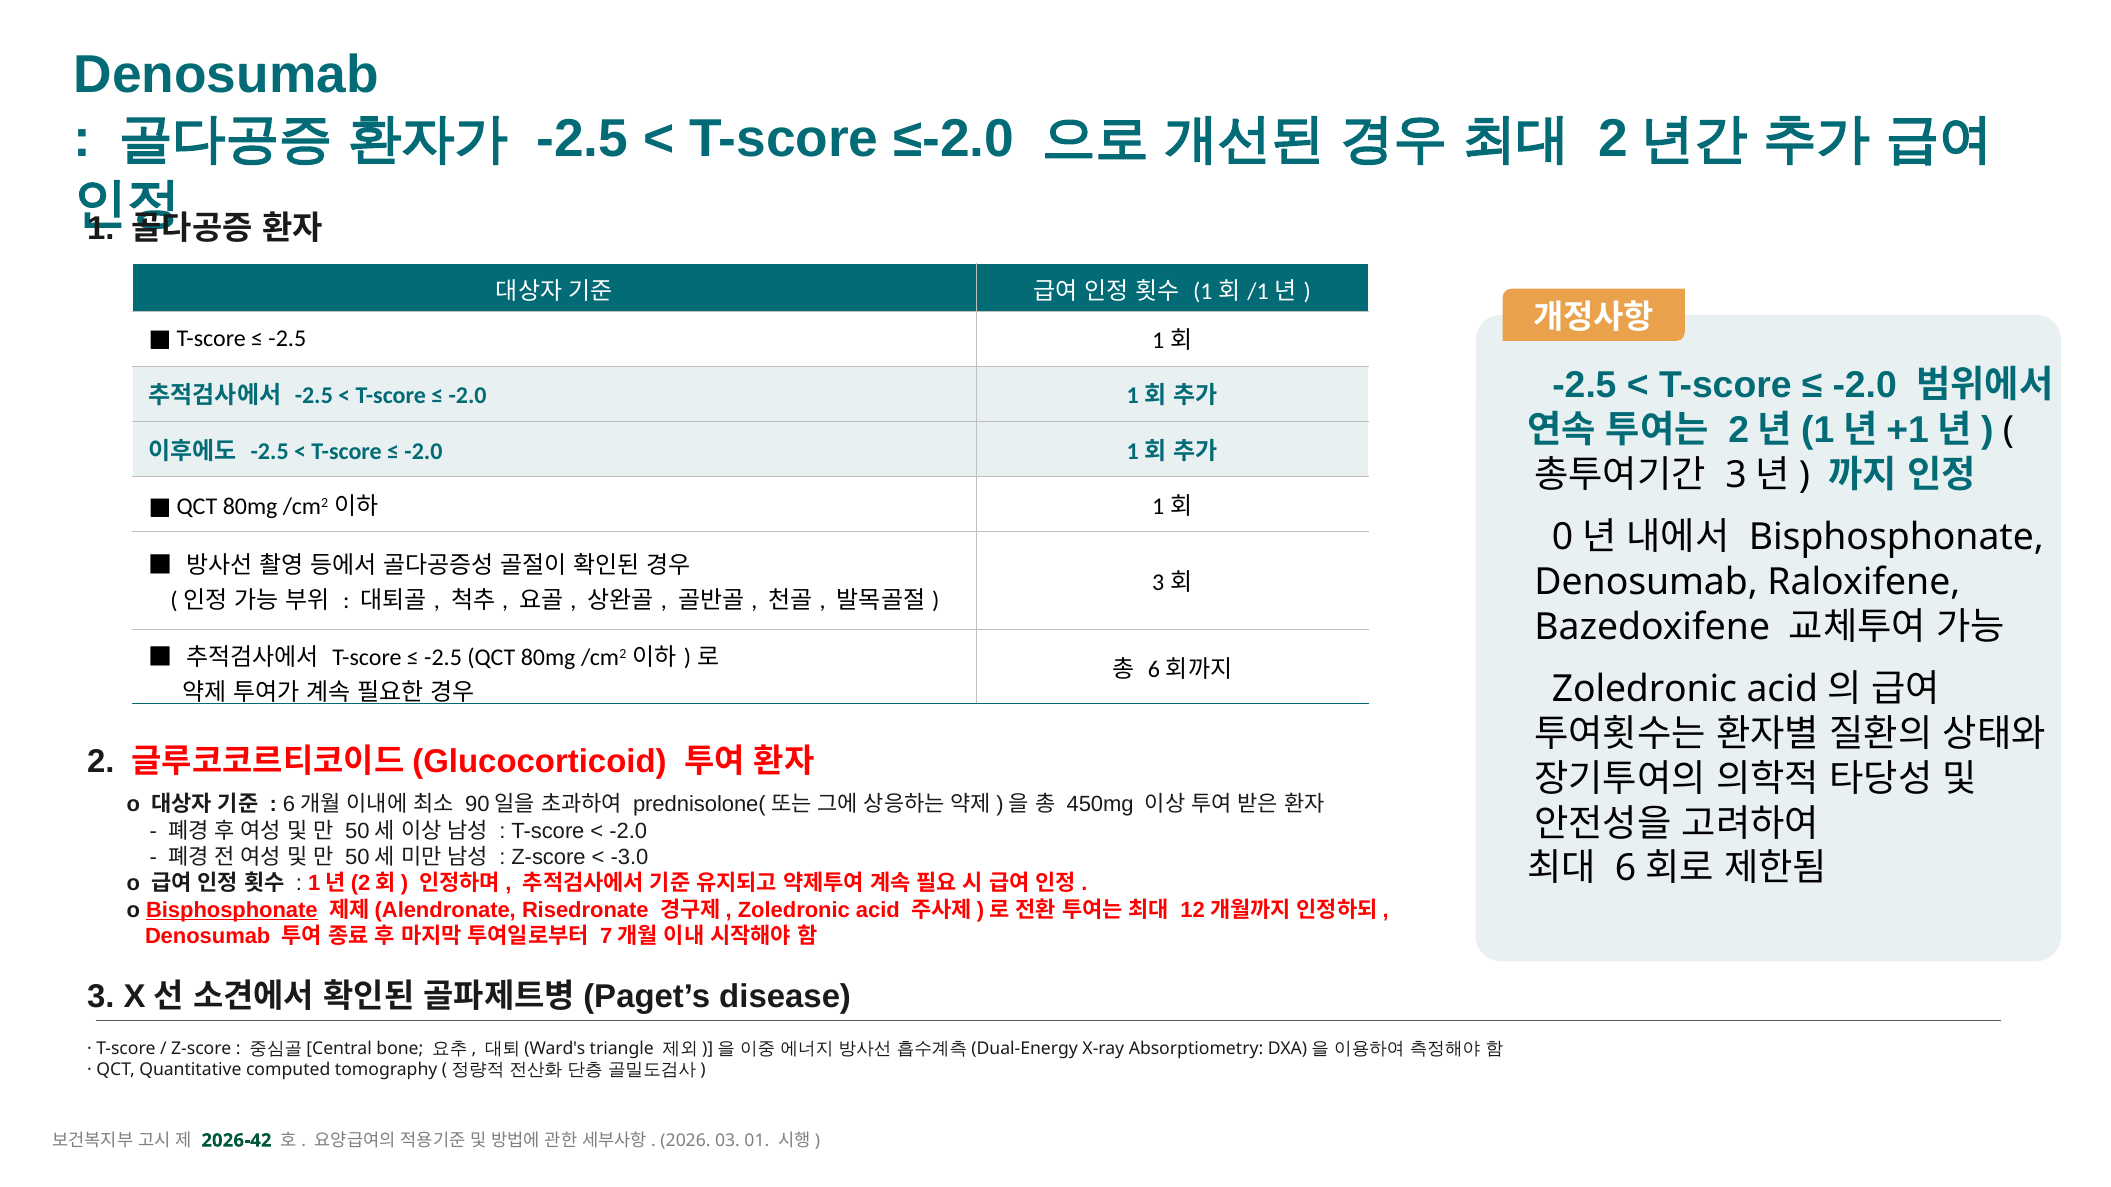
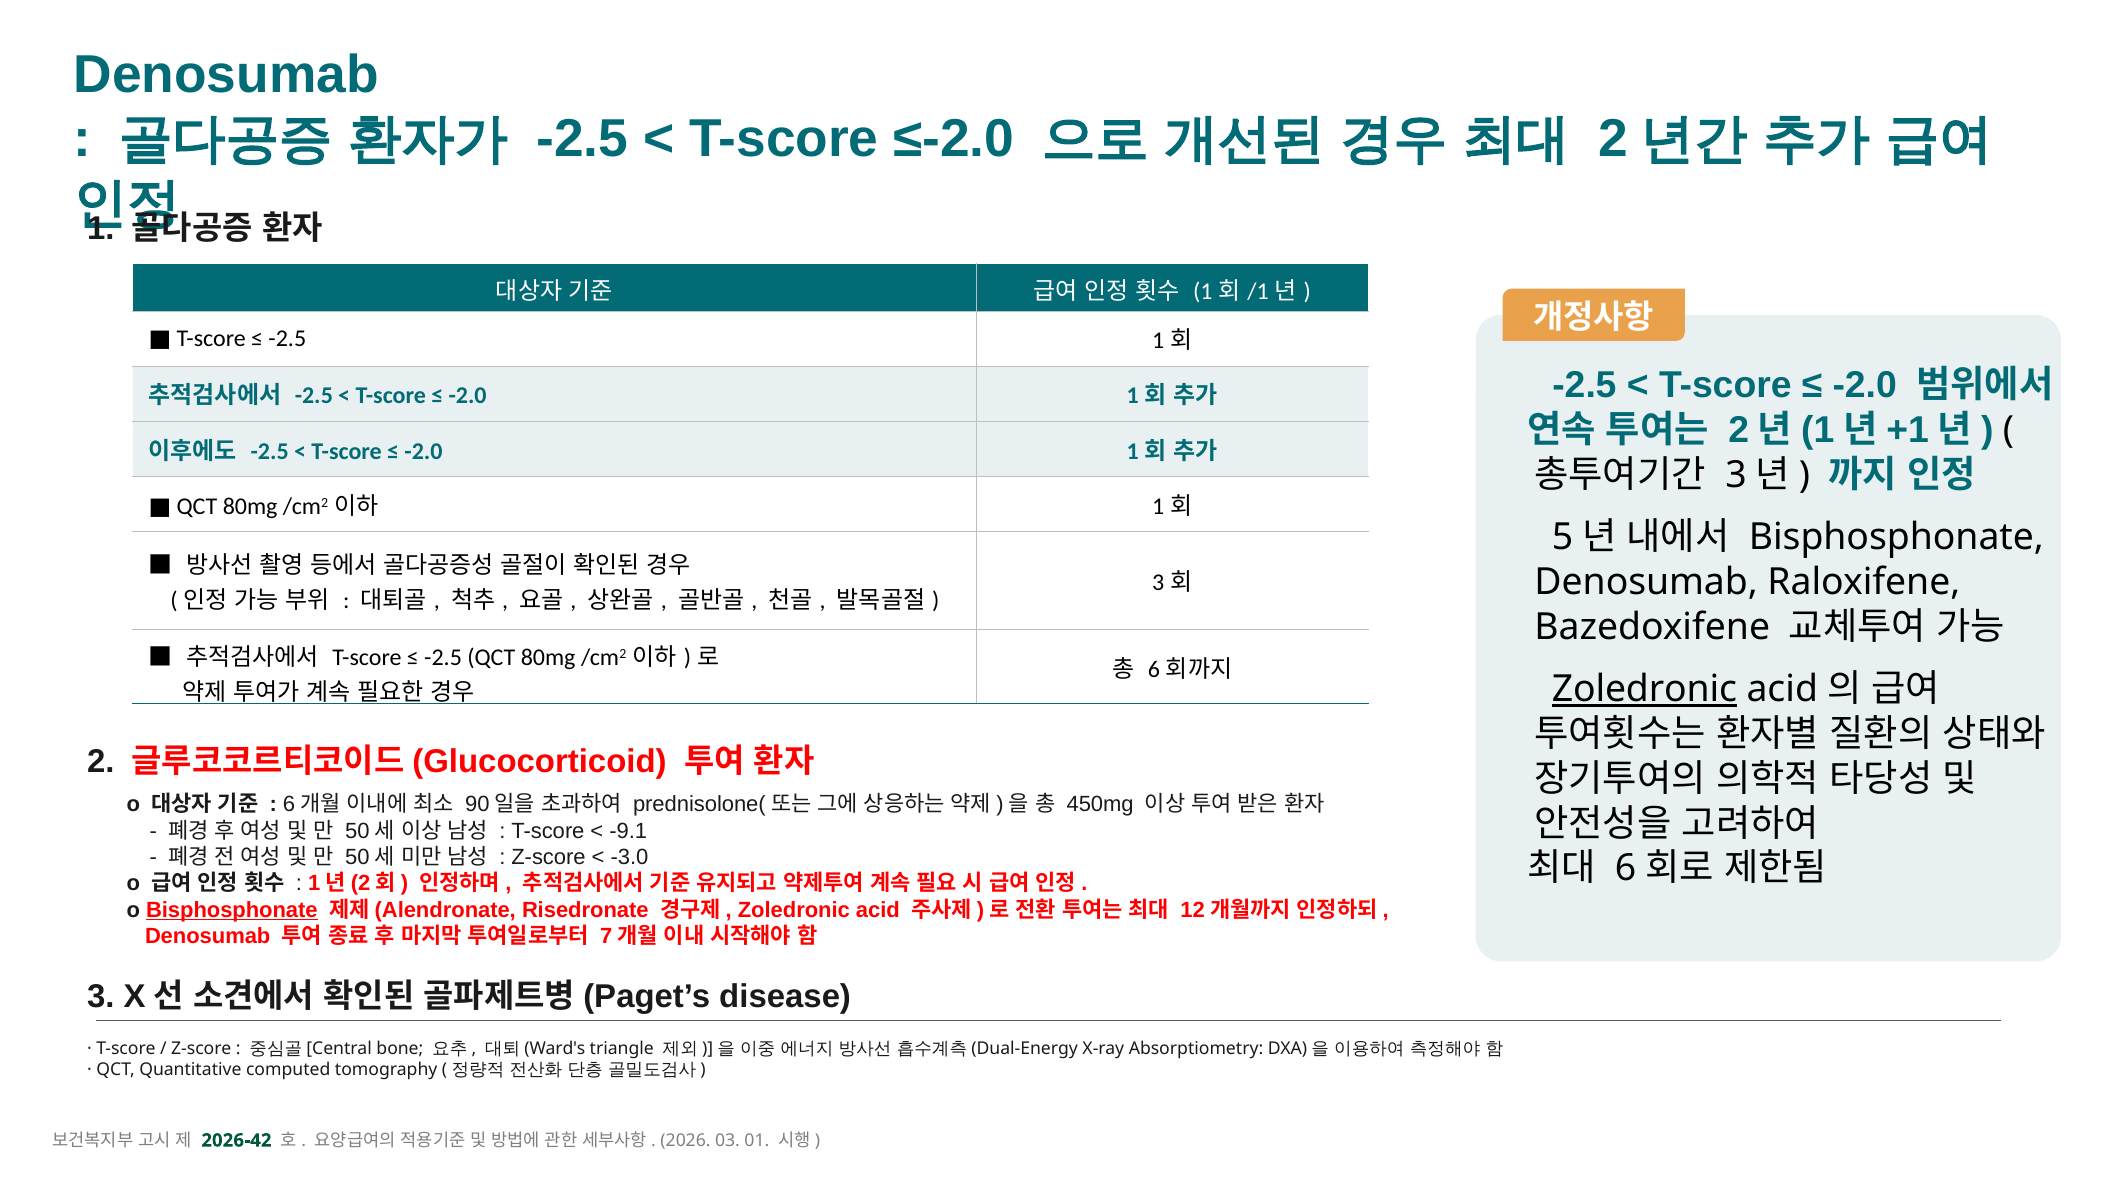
0: 0 -> 5 (1562, 538)
Zoledronic underline: none -> present (1644, 690)
-2.0: -2.0 -> -9.1 (628, 831)
